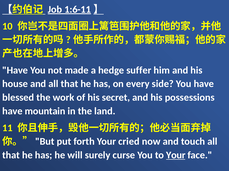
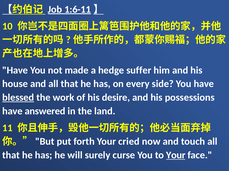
blessed underline: none -> present (18, 98)
secret: secret -> desire (116, 98)
mountain: mountain -> answered (45, 112)
